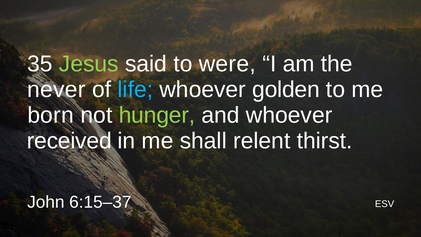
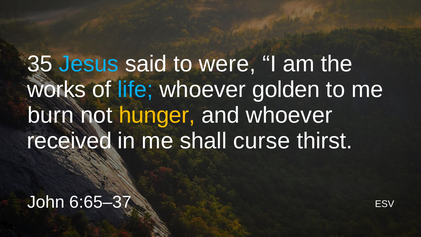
Jesus colour: light green -> light blue (89, 64)
never: never -> works (57, 90)
born: born -> burn (51, 115)
hunger colour: light green -> yellow (157, 115)
relent: relent -> curse (262, 141)
6:15–37: 6:15–37 -> 6:65–37 (100, 202)
